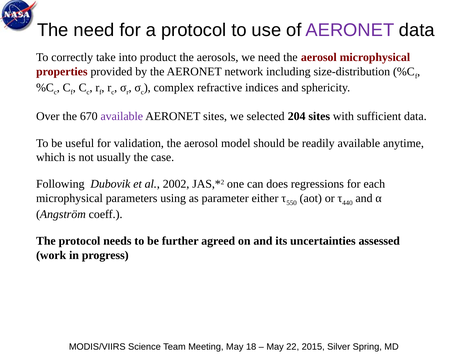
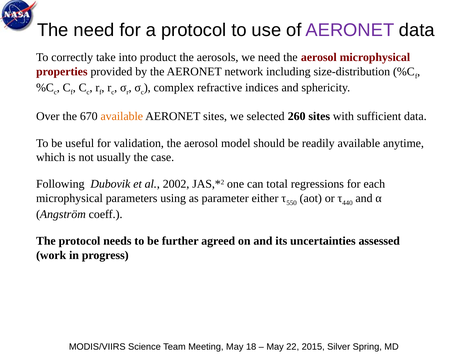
available colour: purple -> orange (122, 116)
204: 204 -> 260 (297, 116)
does: does -> total (277, 184)
